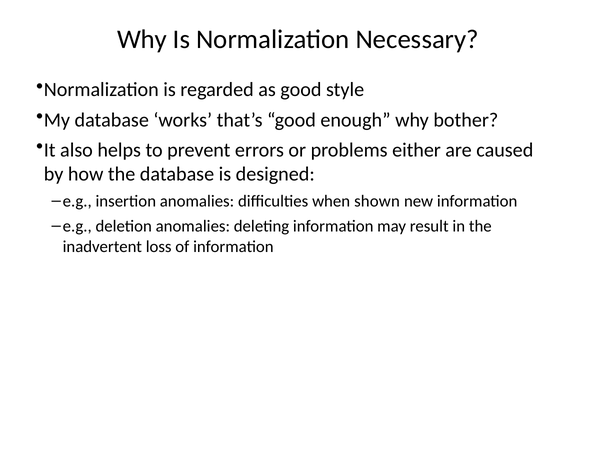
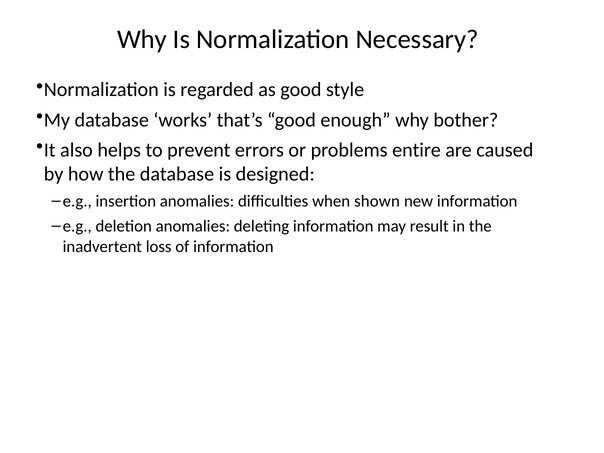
either: either -> entire (417, 150)
